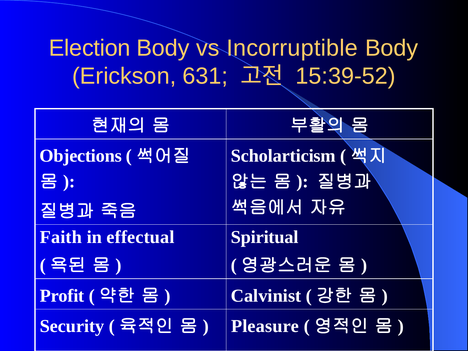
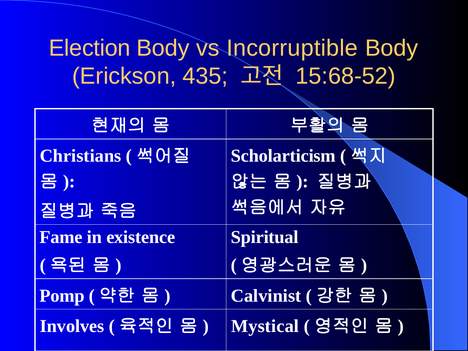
631: 631 -> 435 (205, 76)
15:39-52: 15:39-52 -> 15:68-52 (346, 76)
Objections: Objections -> Christians (81, 156)
Faith: Faith -> Fame (61, 237)
effectual: effectual -> existence (141, 237)
Profit: Profit -> Pomp (62, 296)
Security: Security -> Involves (72, 326)
Pleasure: Pleasure -> Mystical (265, 326)
